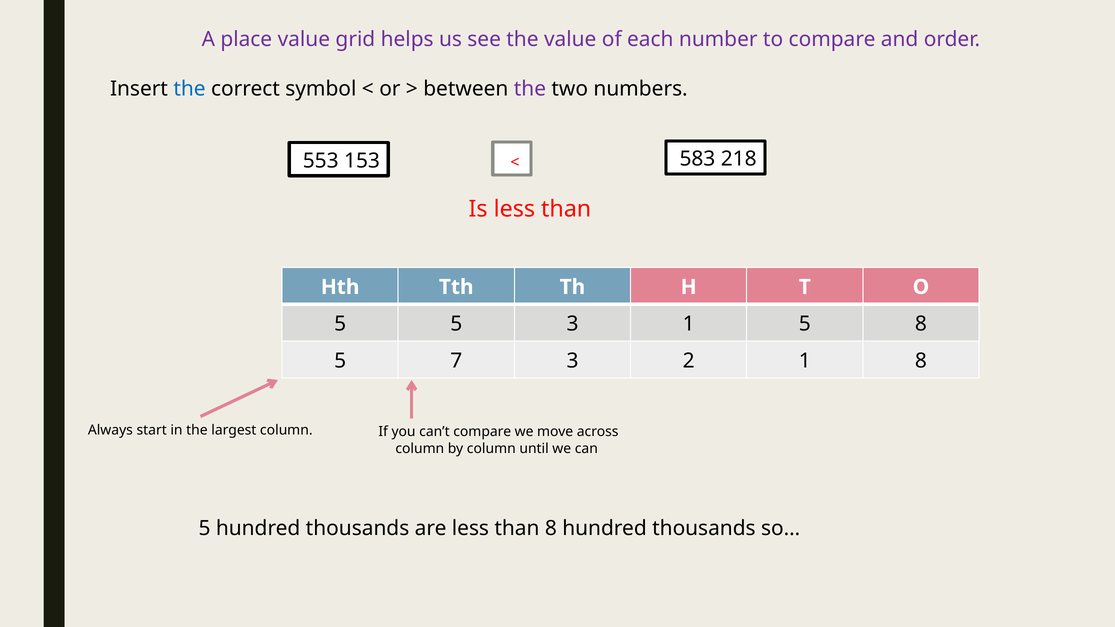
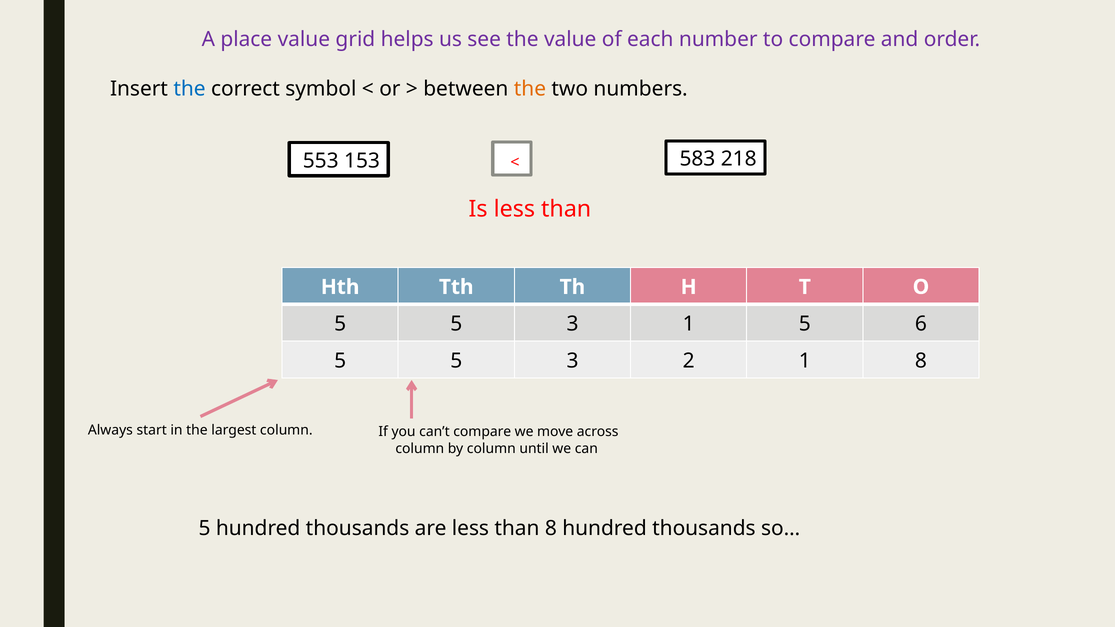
the colour: purple -> orange (530, 89)
5 8: 8 -> 6 (921, 324)
7: 7 -> 5 (456, 361)
